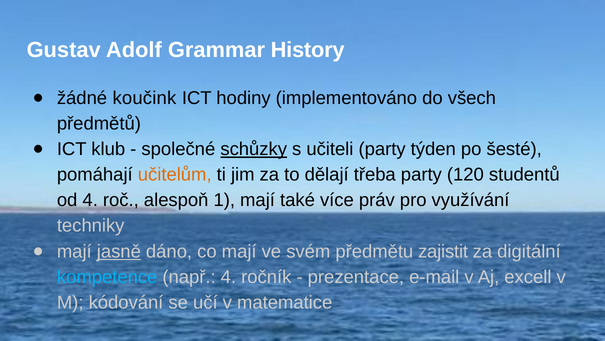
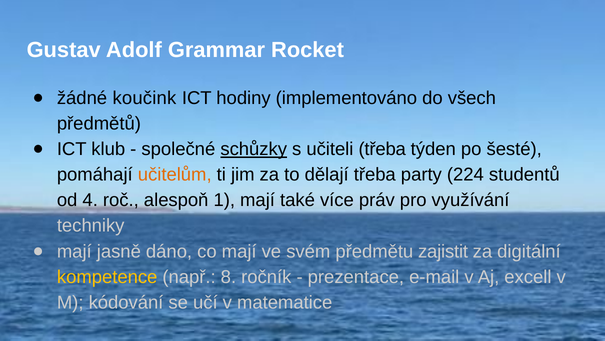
History: History -> Rocket (308, 50)
učiteli party: party -> třeba (382, 149)
120: 120 -> 224 (465, 174)
jasně underline: present -> none (119, 251)
kompetence colour: light blue -> yellow (107, 276)
např 4: 4 -> 8 (228, 276)
